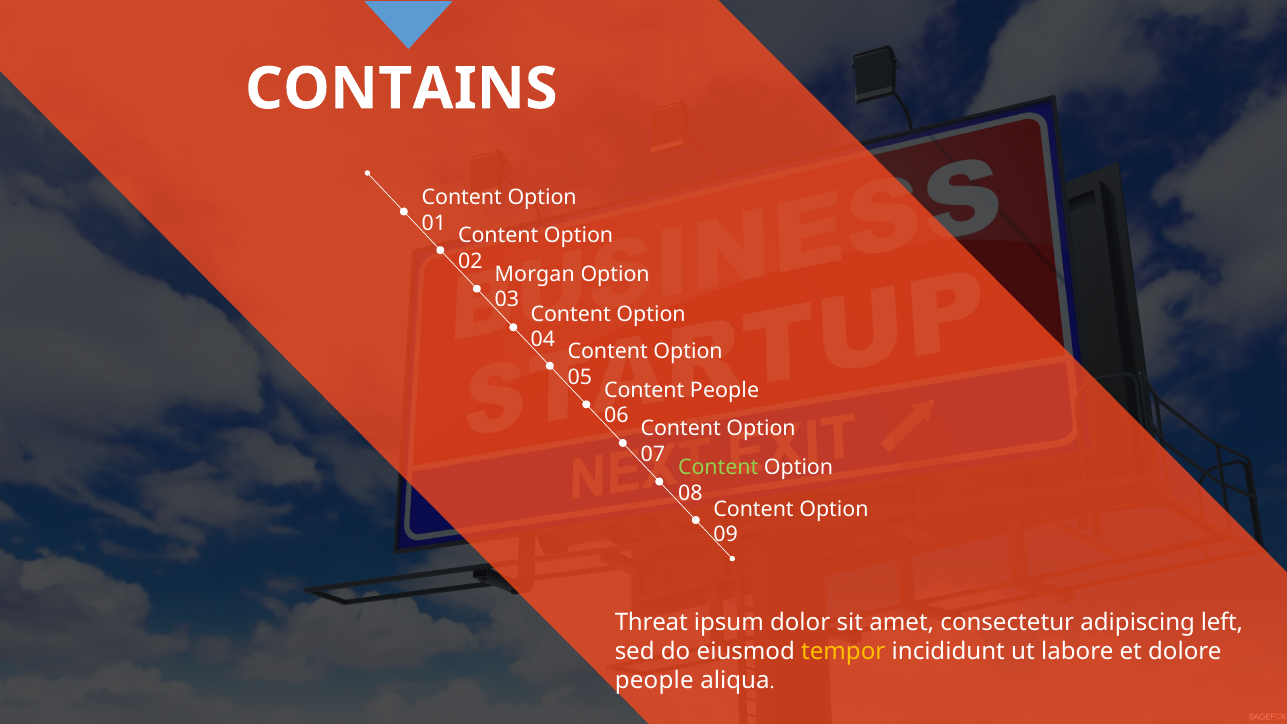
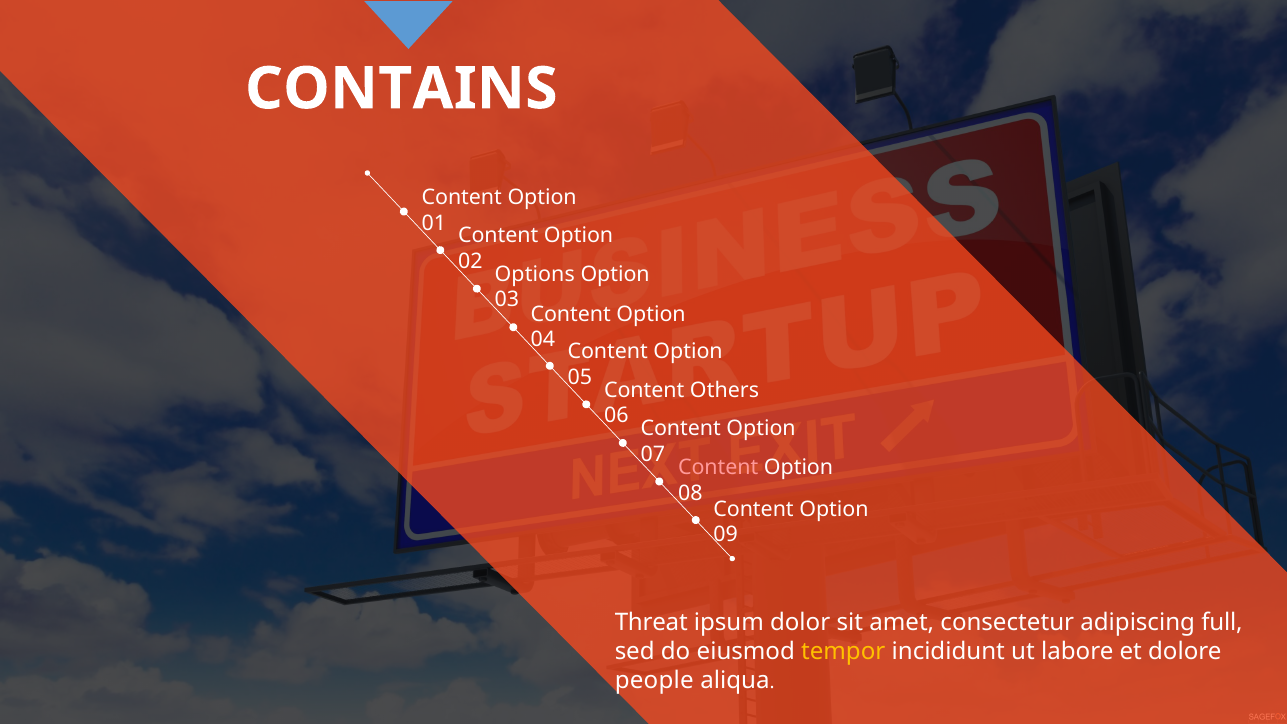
Morgan: Morgan -> Options (535, 274)
Content People: People -> Others (725, 390)
Content colour: light green -> pink (718, 467)
left: left -> full (1222, 623)
